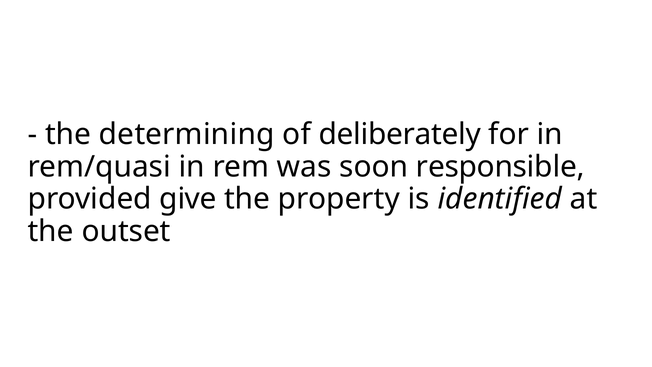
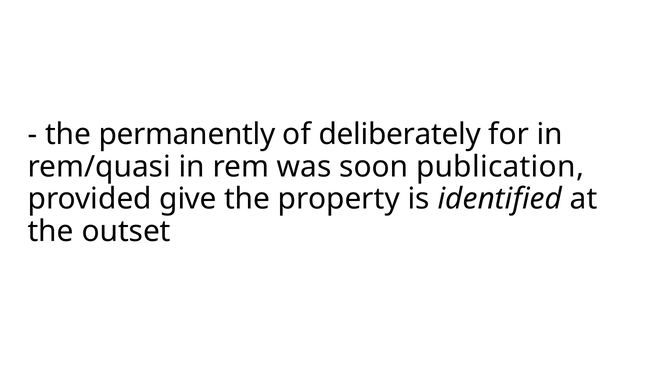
determining: determining -> permanently (187, 134)
responsible: responsible -> publication (500, 167)
